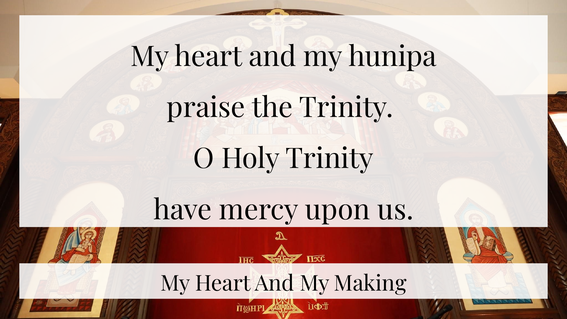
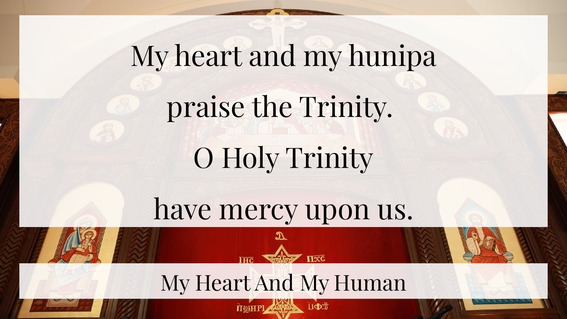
Making: Making -> Human (370, 284)
